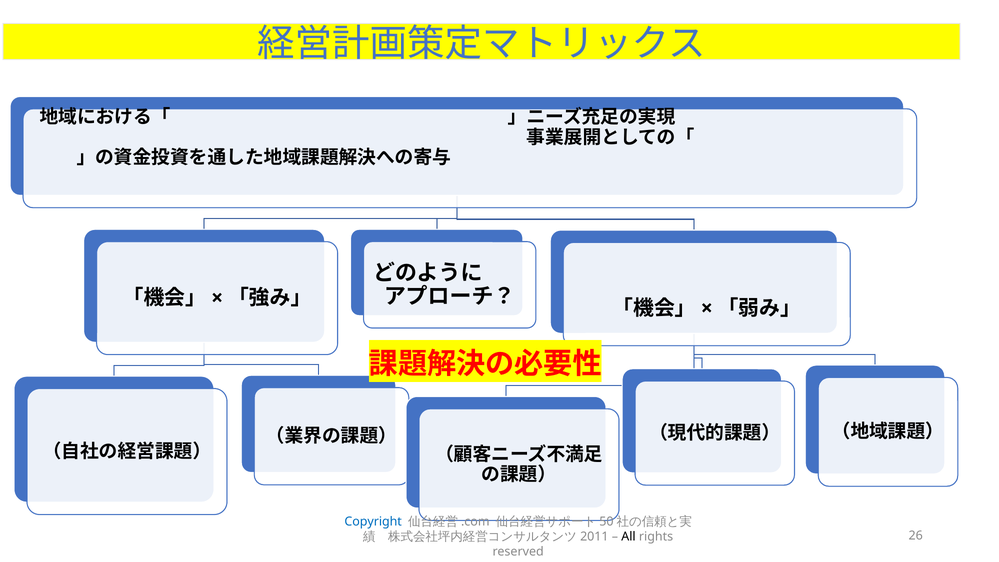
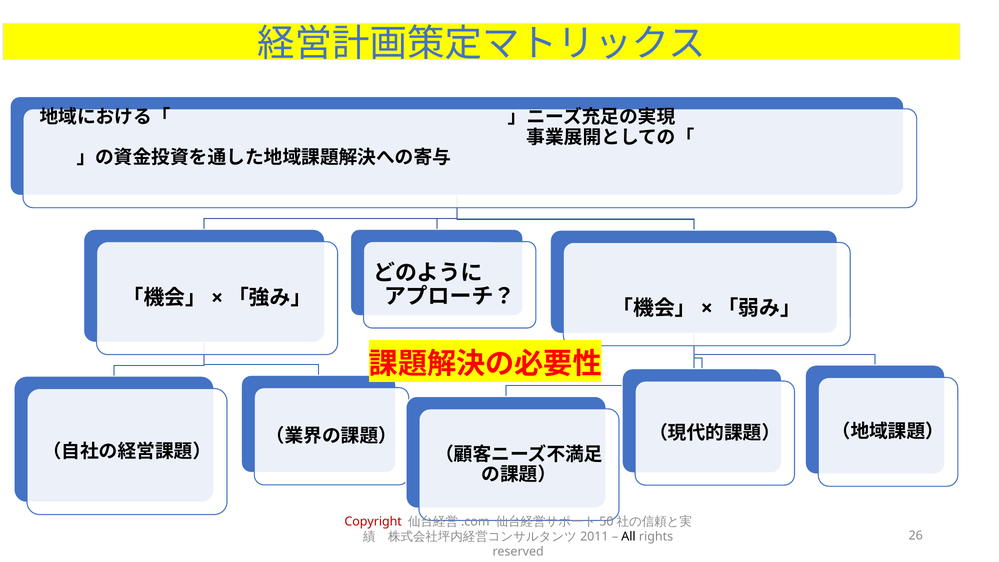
Copyright colour: blue -> red (373, 522)
